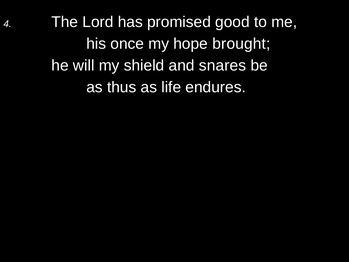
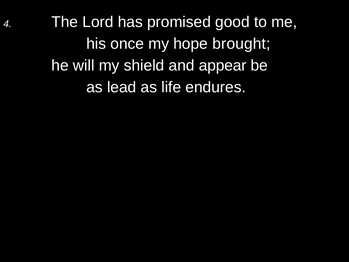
snares: snares -> appear (223, 66)
thus: thus -> lead (122, 87)
